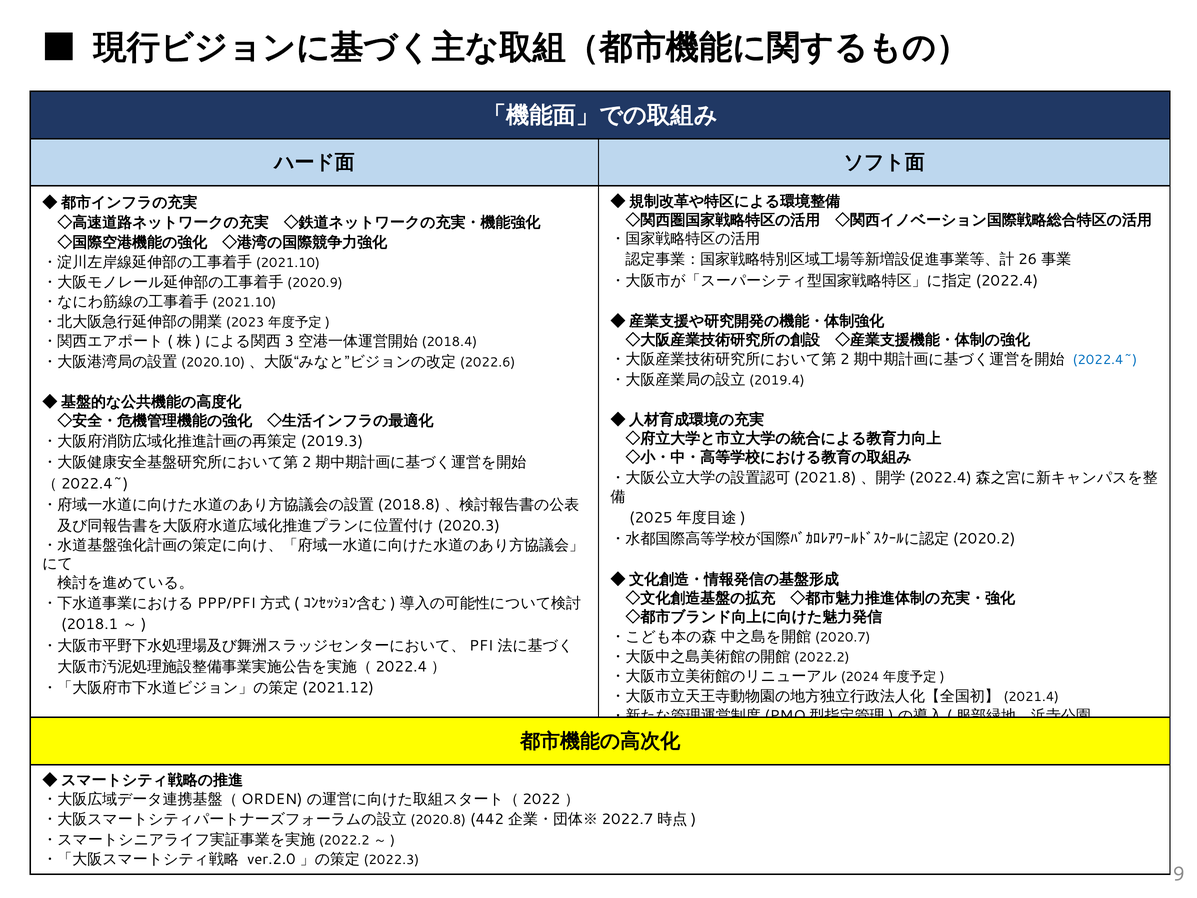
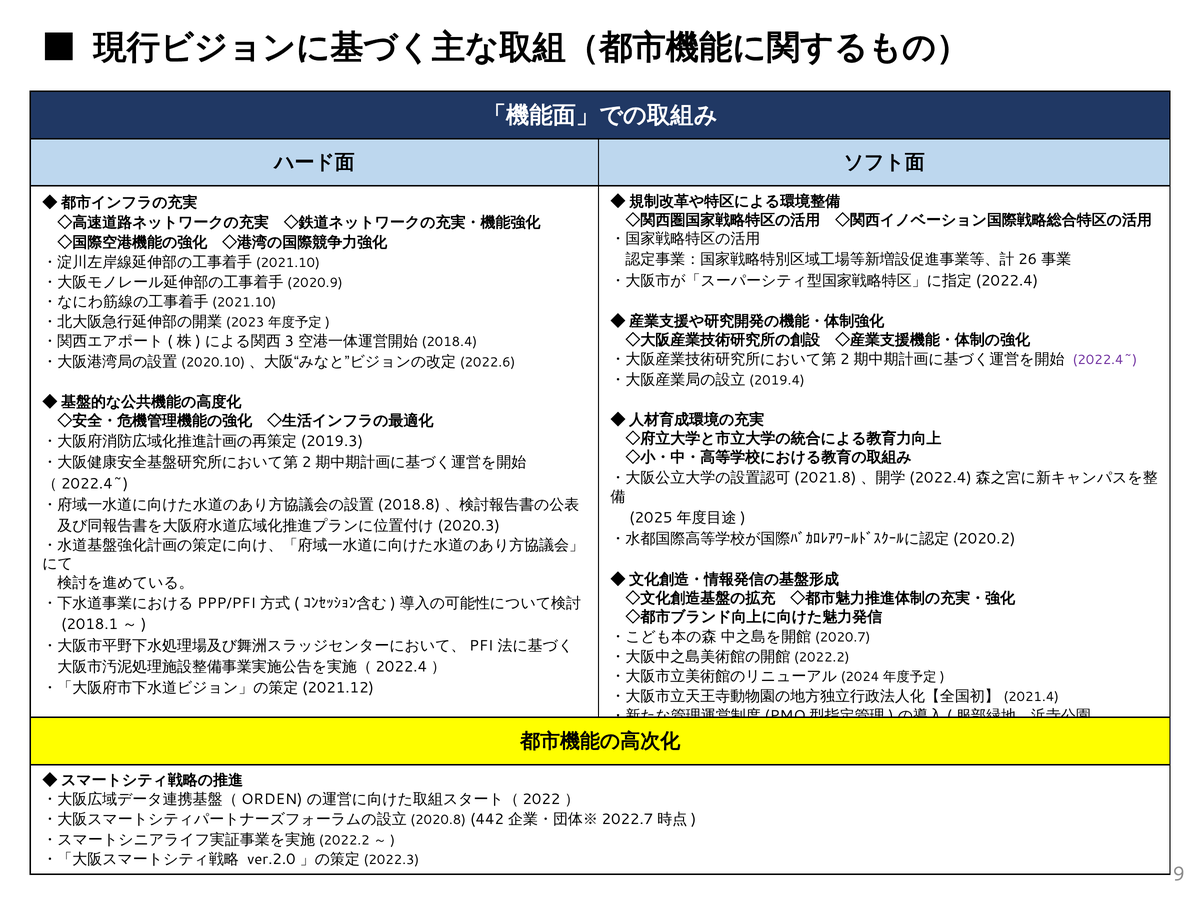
2022.4~ colour: blue -> purple (1105, 360)
